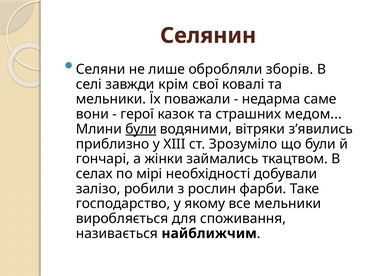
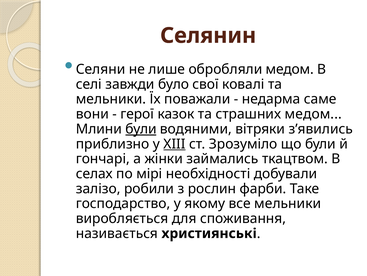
обробляли зборів: зборів -> медом (290, 69)
крім: крім -> було (174, 84)
XIII underline: none -> present (174, 144)
найближчим: найближчим -> християнські (209, 233)
